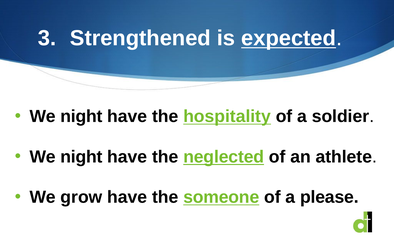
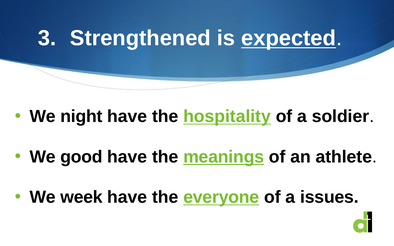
night: night -> good (81, 157)
neglected: neglected -> meanings (224, 157)
grow: grow -> week (81, 197)
someone: someone -> everyone (221, 197)
please: please -> issues (329, 197)
